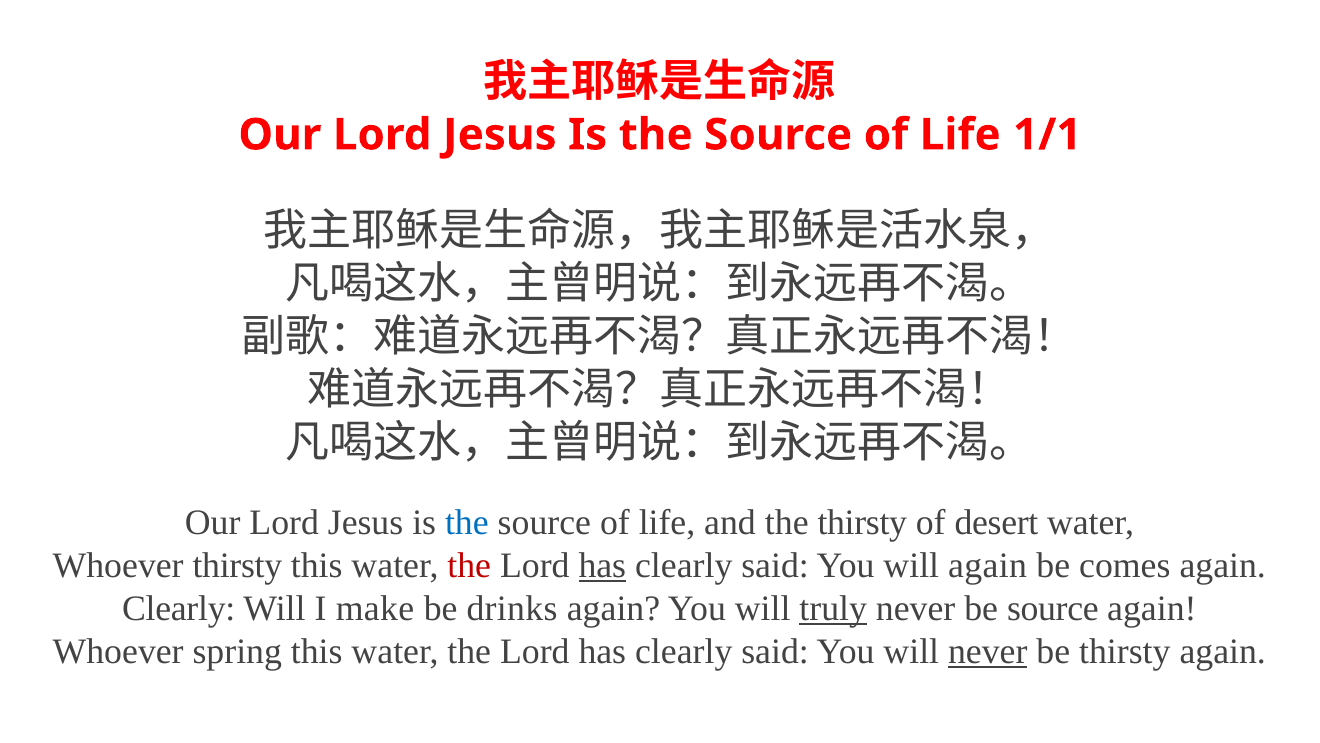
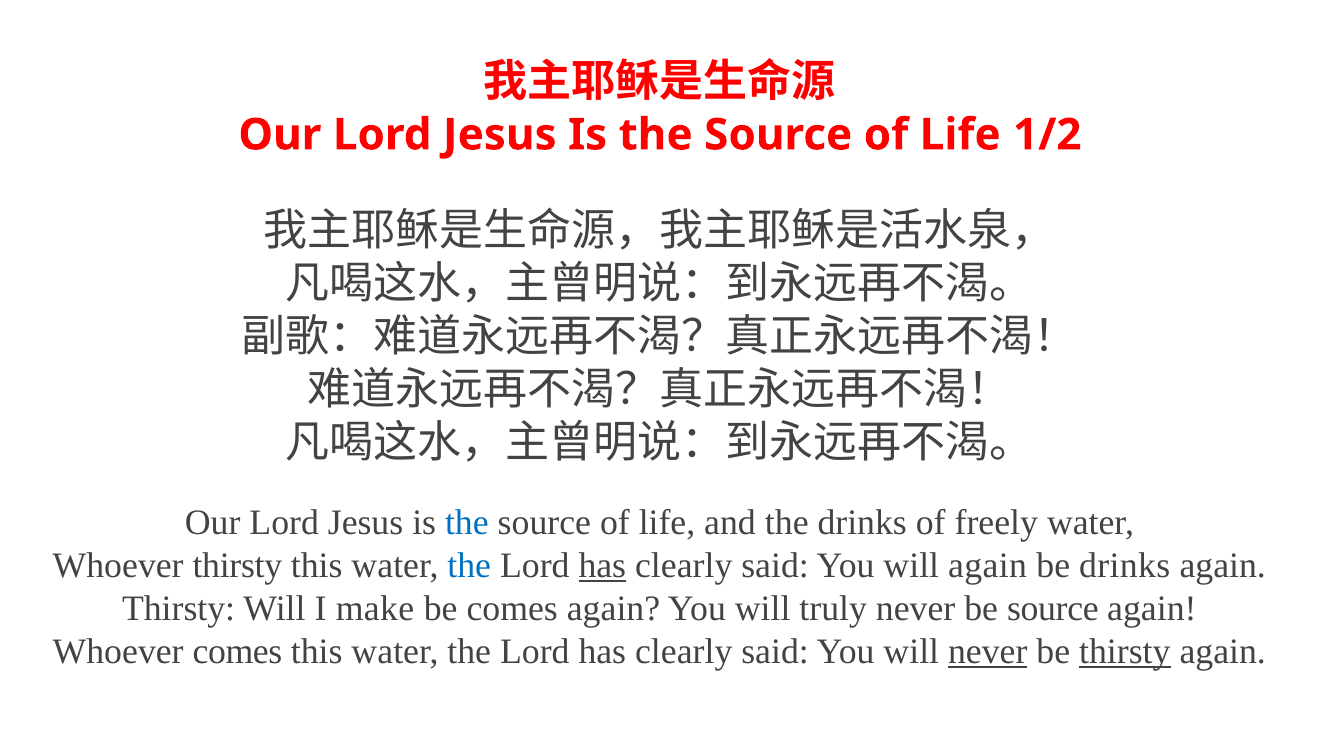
1/1: 1/1 -> 1/2 (1047, 135)
the thirsty: thirsty -> drinks (862, 523)
desert: desert -> freely (996, 523)
the colour: red -> blue (469, 566)
be comes: comes -> drinks (1125, 566)
Clearly: Clearly -> Thirsty (179, 608)
be drinks: drinks -> comes (512, 608)
truly underline: present -> none (833, 608)
Whoever spring: spring -> comes (237, 651)
thirsty underline: none -> present (1125, 651)
